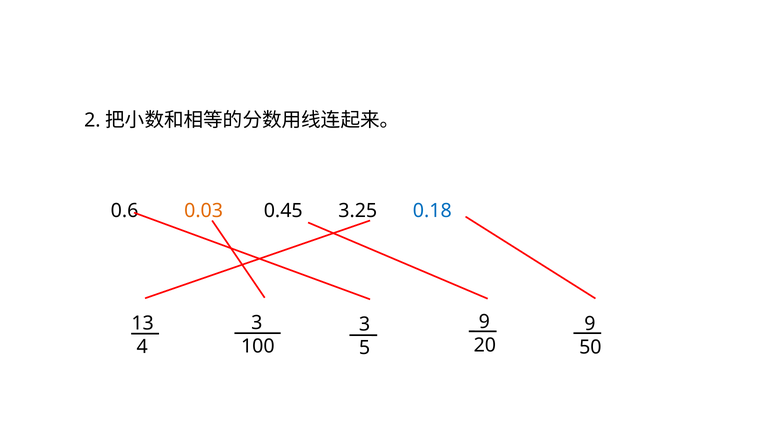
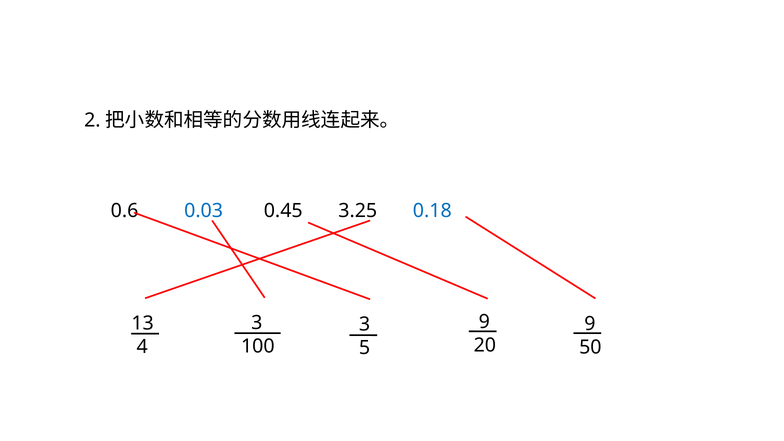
0.03 colour: orange -> blue (204, 211)
